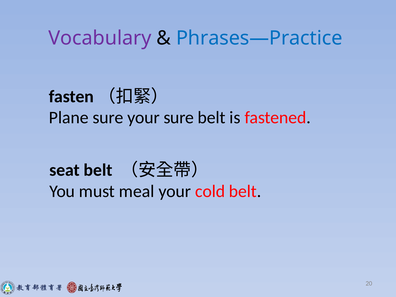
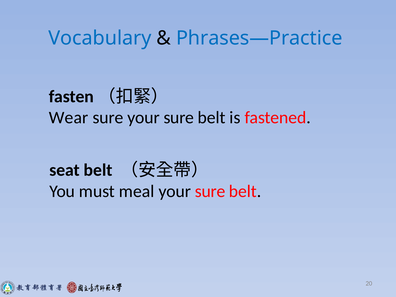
Vocabulary colour: purple -> blue (100, 38)
Plane: Plane -> Wear (69, 118)
cold: cold -> sure (210, 191)
